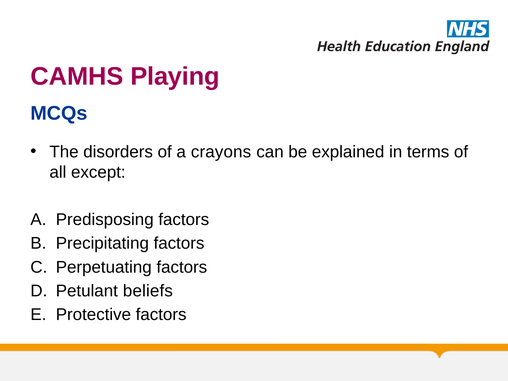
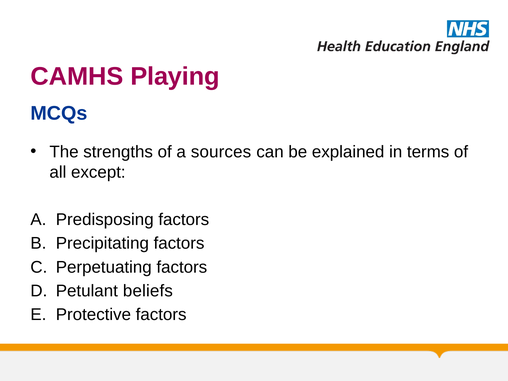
disorders: disorders -> strengths (118, 152)
crayons: crayons -> sources (221, 152)
